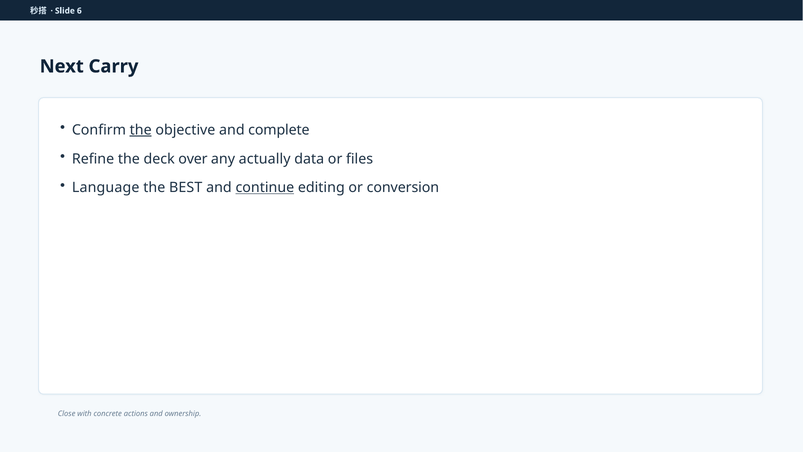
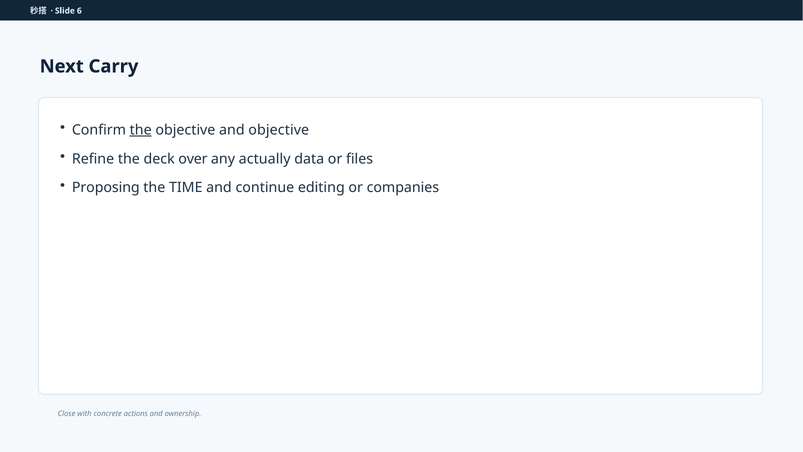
and complete: complete -> objective (279, 130)
Language: Language -> Proposing (106, 188)
BEST: BEST -> TIME (186, 188)
continue underline: present -> none (265, 188)
conversion: conversion -> companies (403, 188)
